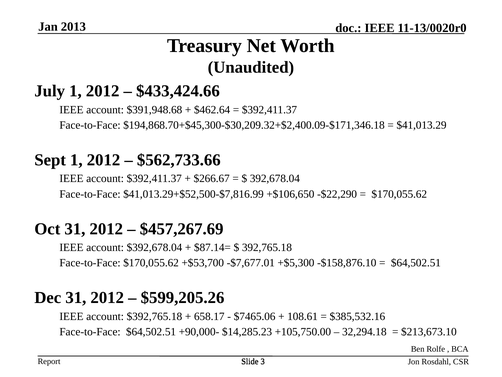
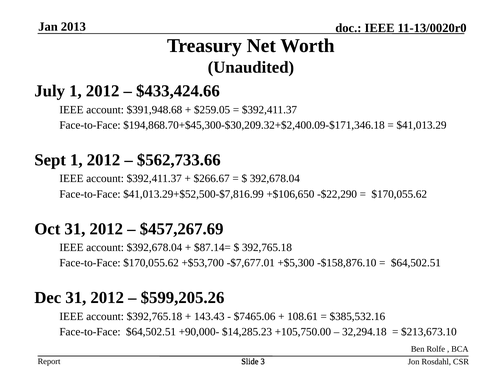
$462.64: $462.64 -> $259.05 (212, 110)
658.17: 658.17 -> 143.43 (209, 316)
